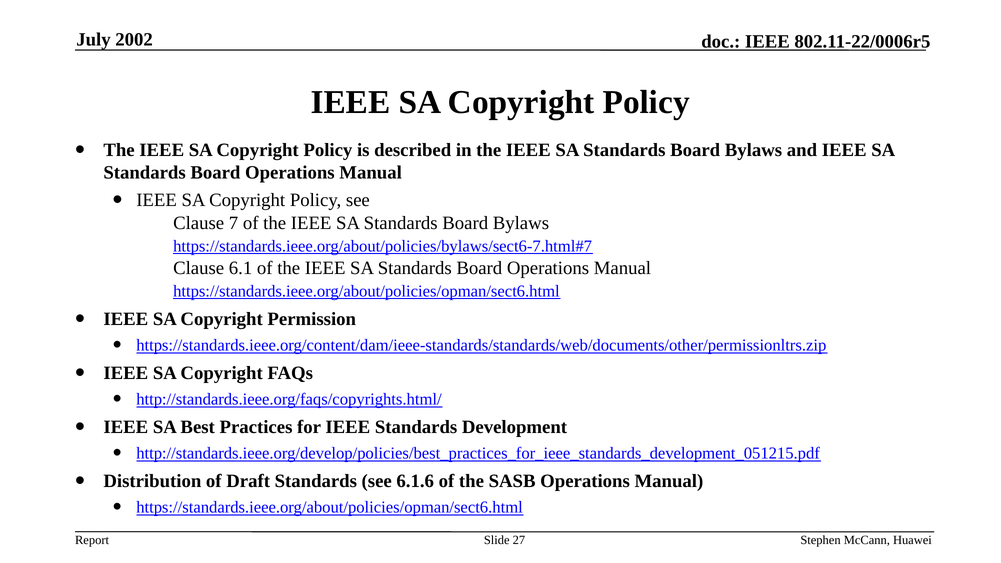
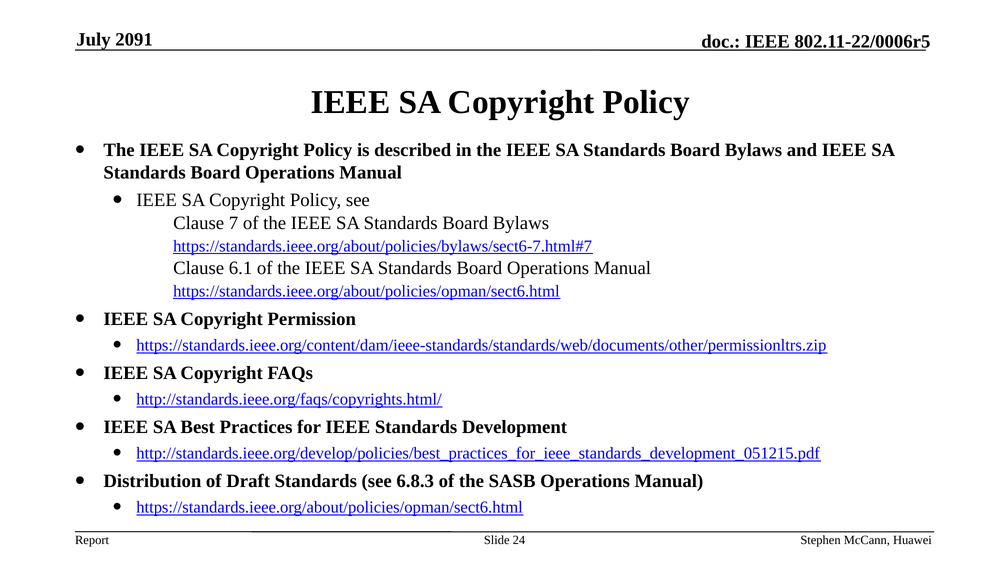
2002: 2002 -> 2091 (134, 40)
6.1.6: 6.1.6 -> 6.8.3 (415, 481)
27: 27 -> 24 (519, 540)
